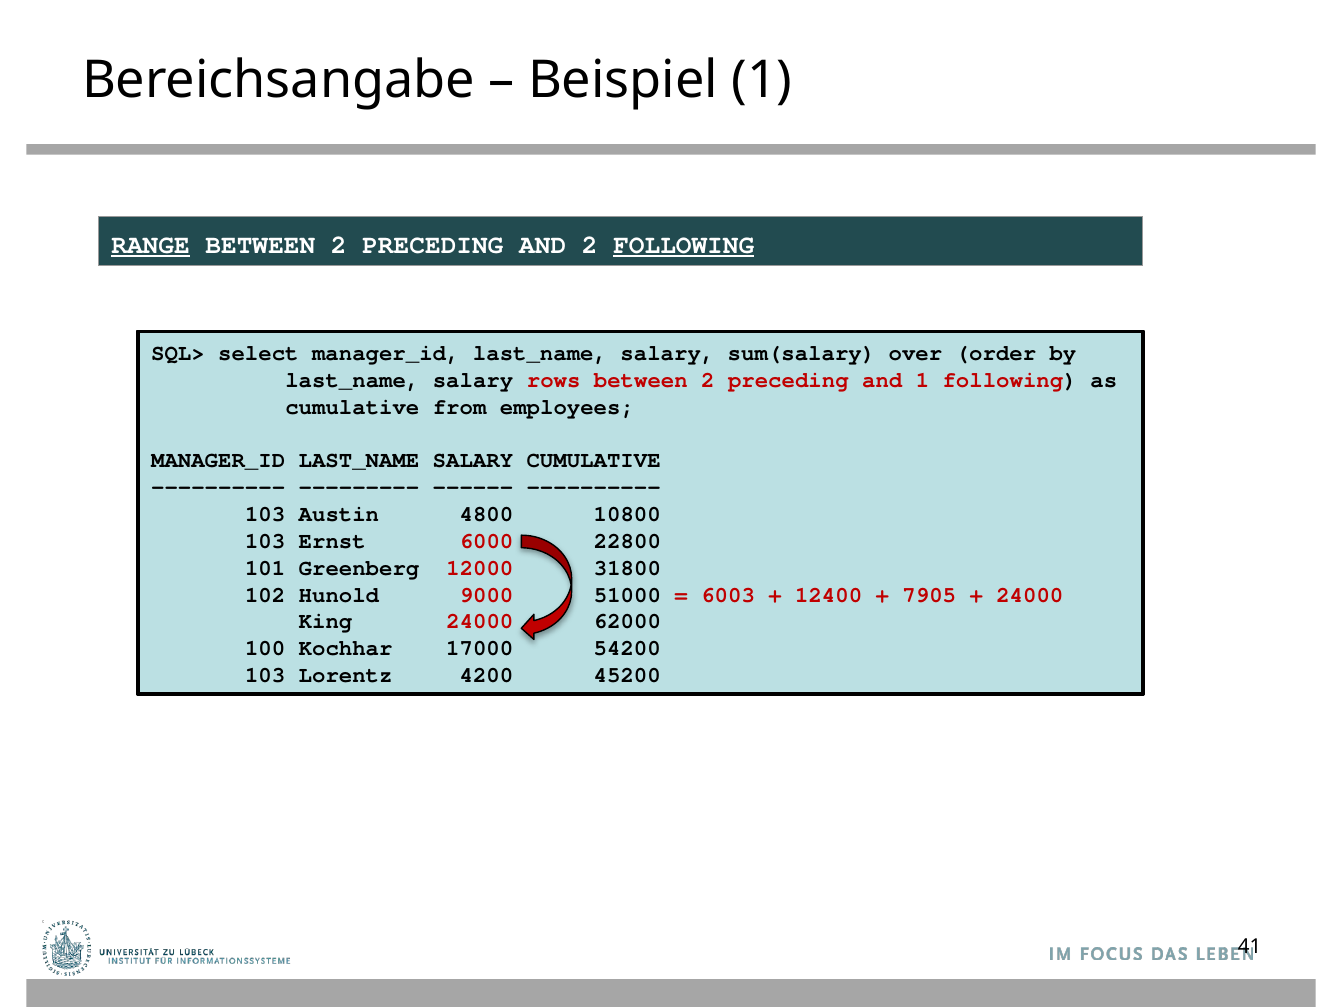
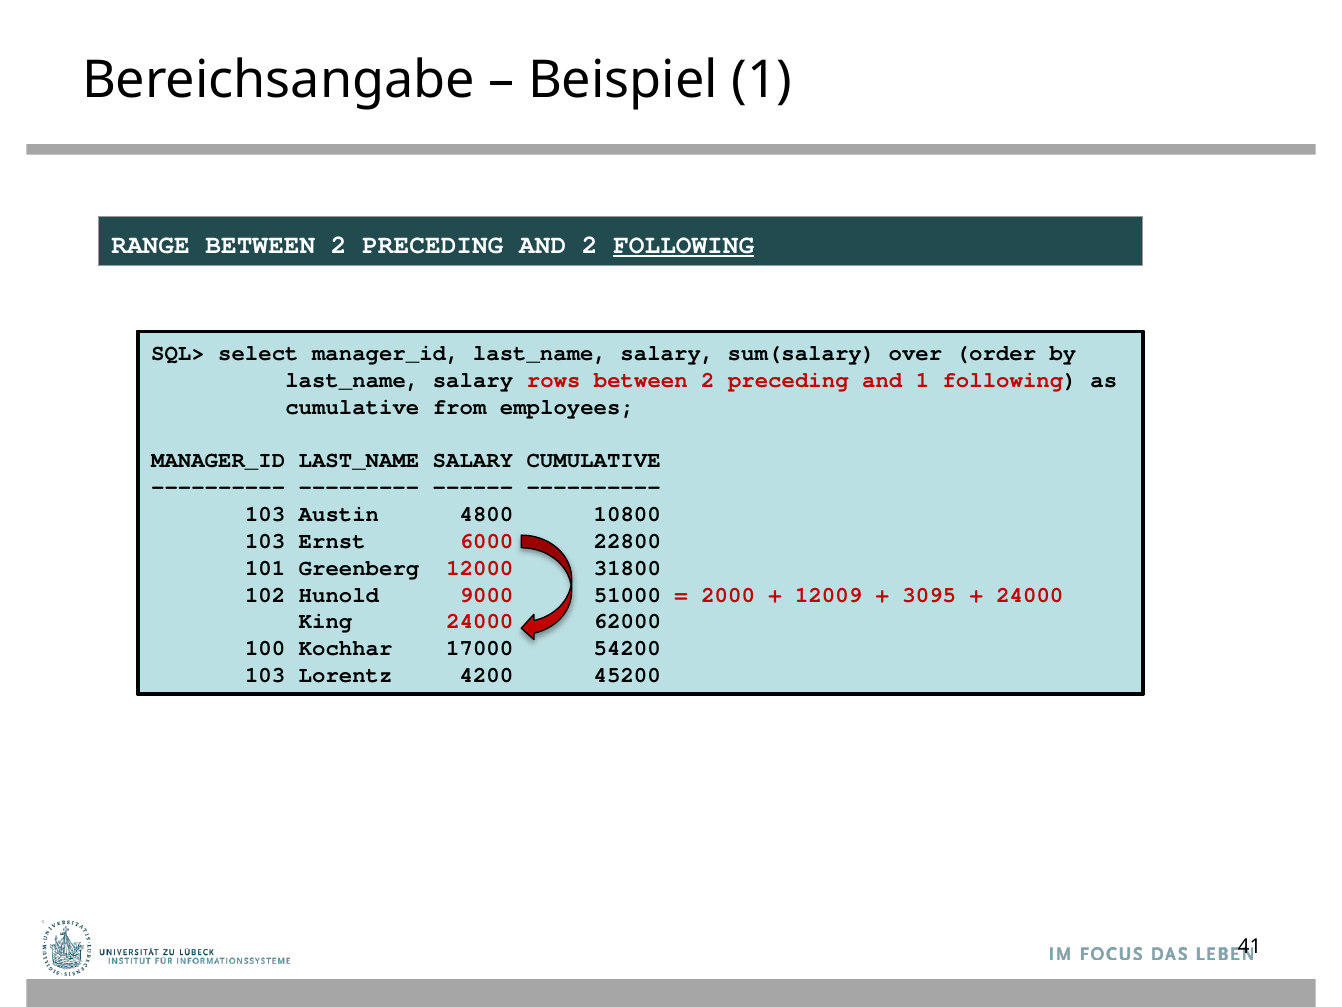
RANGE underline: present -> none (151, 245)
6003: 6003 -> 2000 (728, 594)
12400: 12400 -> 12009 (829, 594)
7905: 7905 -> 3095 (929, 594)
